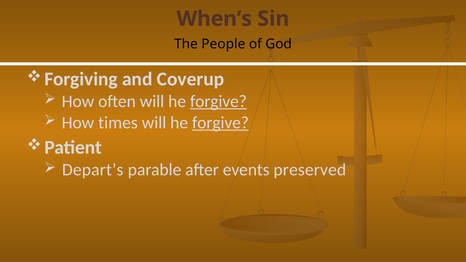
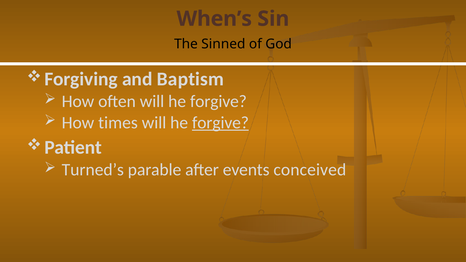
People: People -> Sinned (223, 44)
Coverup: Coverup -> Baptism (190, 79)
forgive underline: present -> none (218, 101)
Depart’s: Depart’s -> Turned’s (93, 170)
preserved: preserved -> conceived (310, 170)
